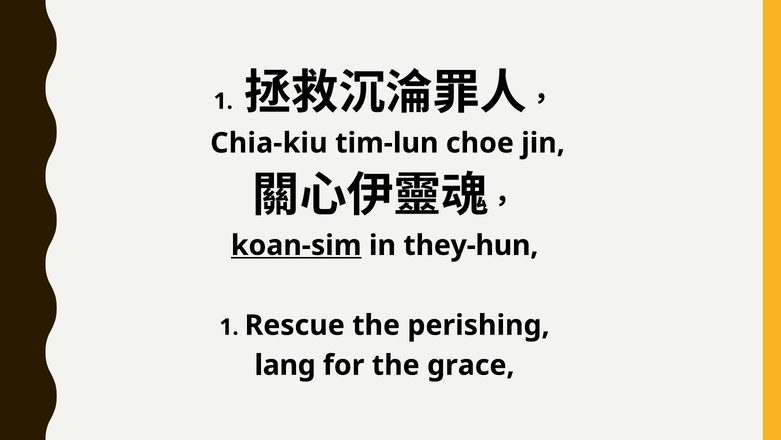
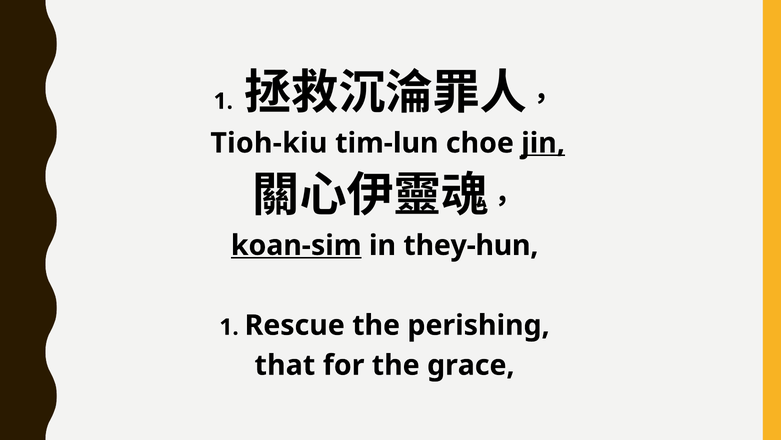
Chia-kiu: Chia-kiu -> Tioh-kiu (269, 143)
jin underline: none -> present (543, 143)
lang: lang -> that (285, 365)
